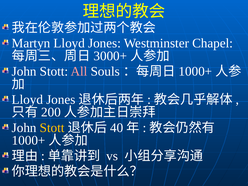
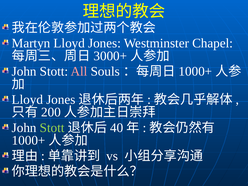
Stott colour: yellow -> light green (52, 128)
